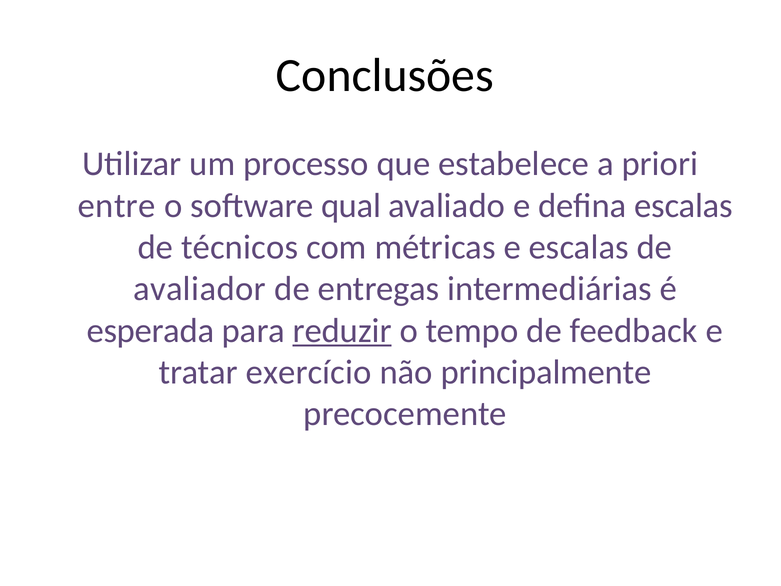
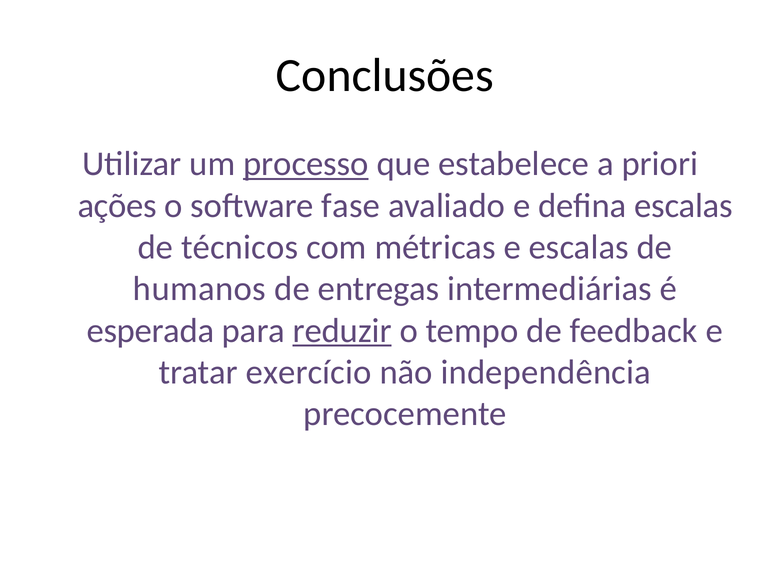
processo underline: none -> present (306, 164)
entre: entre -> ações (117, 206)
qual: qual -> fase (351, 206)
avaliador: avaliador -> humanos (199, 289)
principalmente: principalmente -> independência (546, 372)
